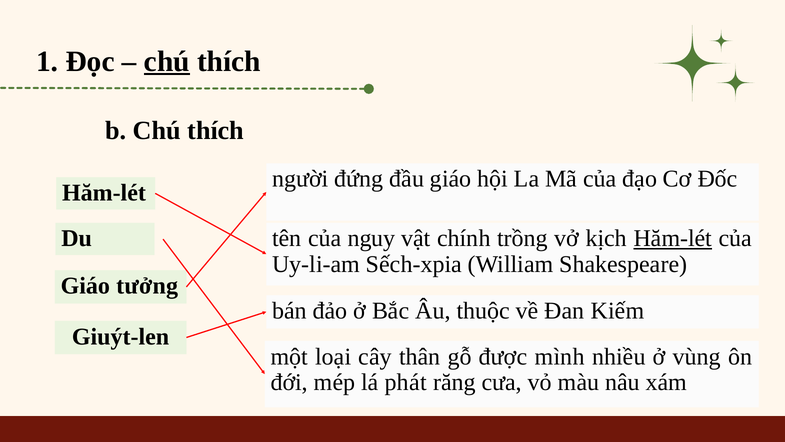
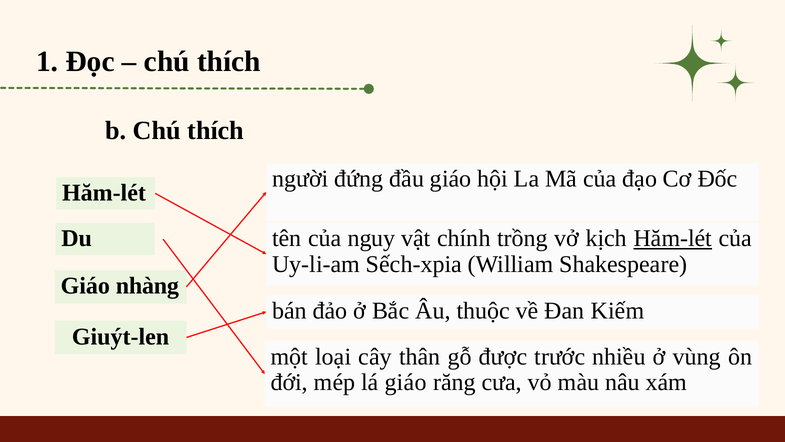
chú underline: present -> none (167, 61)
tưởng: tưởng -> nhàng (147, 286)
mình: mình -> trước (560, 356)
lá phát: phát -> giáo (406, 382)
